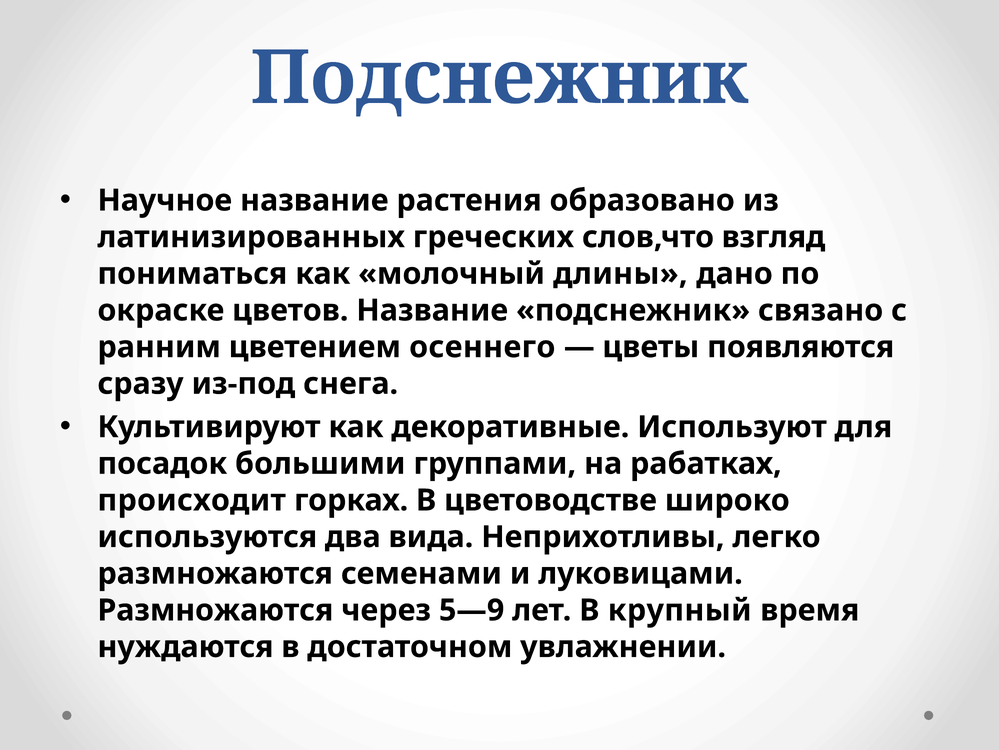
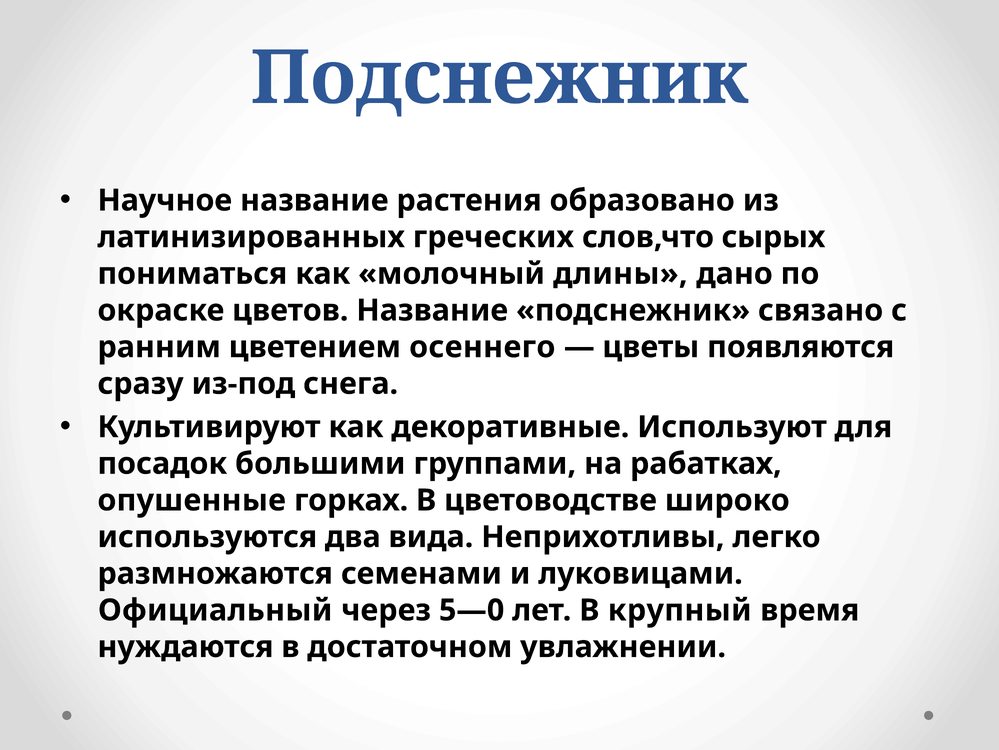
взгляд: взгляд -> сырых (773, 237)
происходит: происходит -> опушенные (192, 500)
Размножаются: Размножаются -> Официальный (215, 610)
5—9: 5—9 -> 5—0 (472, 610)
